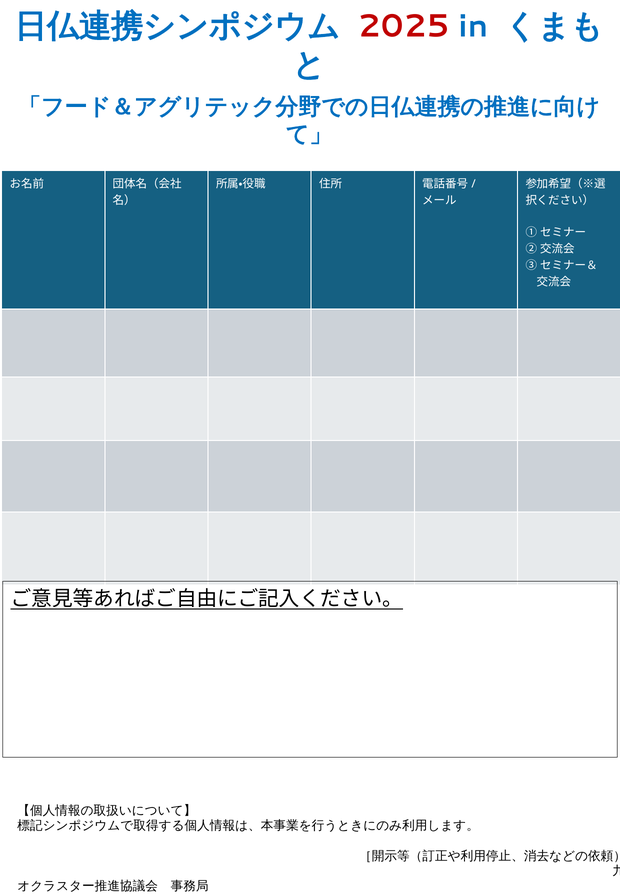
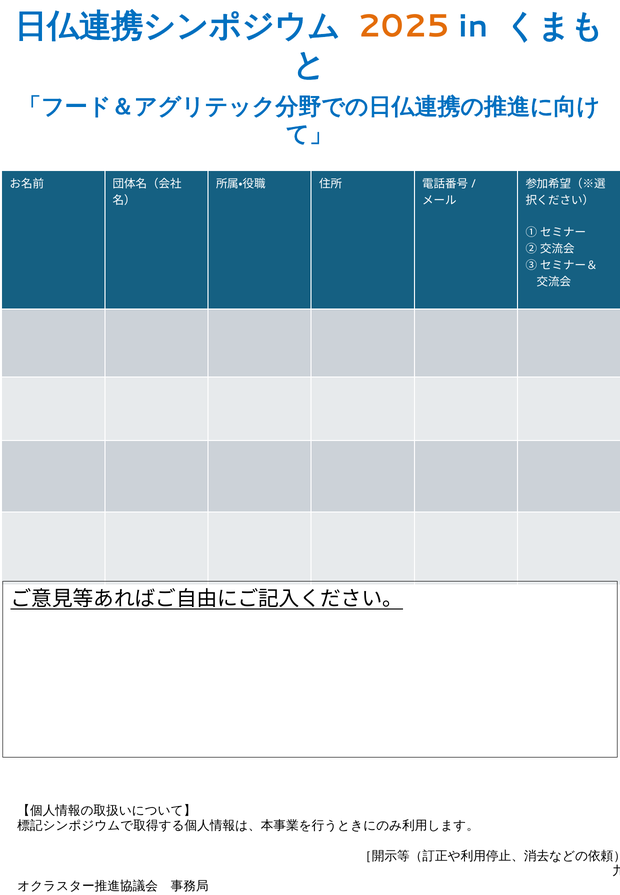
2025 colour: red -> orange (404, 26)
